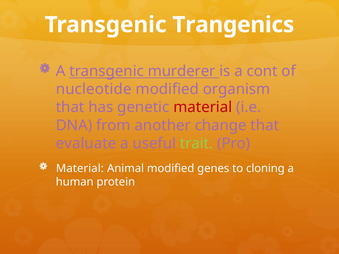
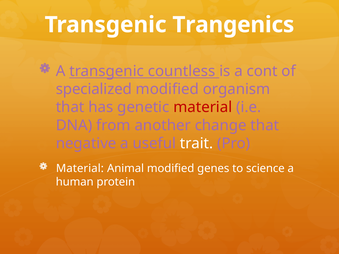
murderer: murderer -> countless (182, 71)
nucleotide: nucleotide -> specialized (94, 89)
evaluate: evaluate -> negative (86, 144)
trait colour: light green -> white (197, 144)
cloning: cloning -> science (265, 169)
